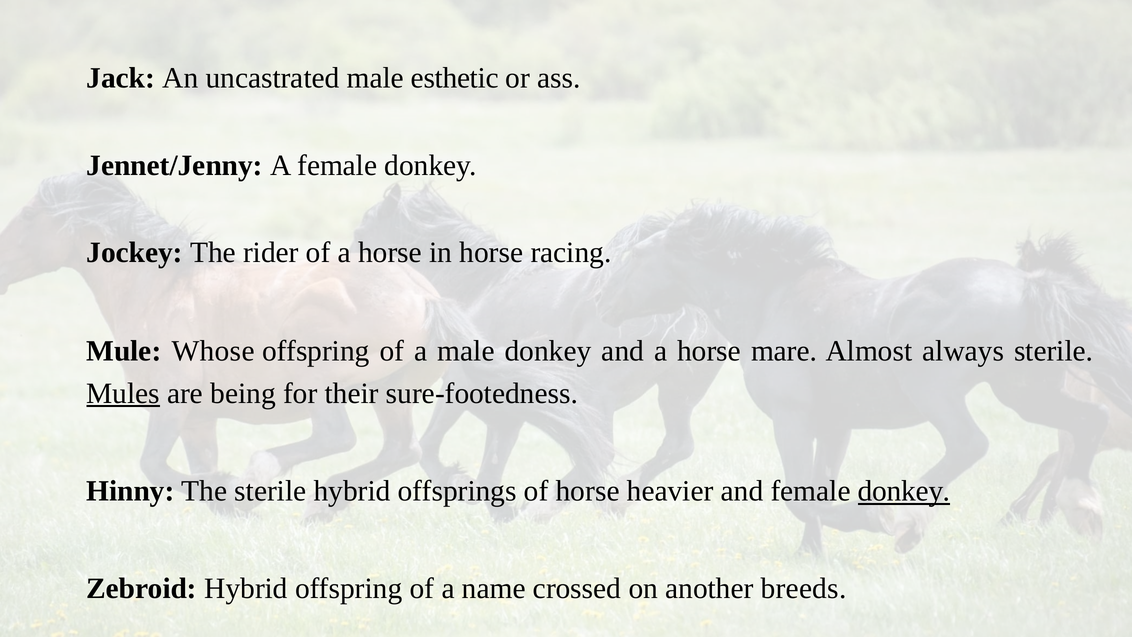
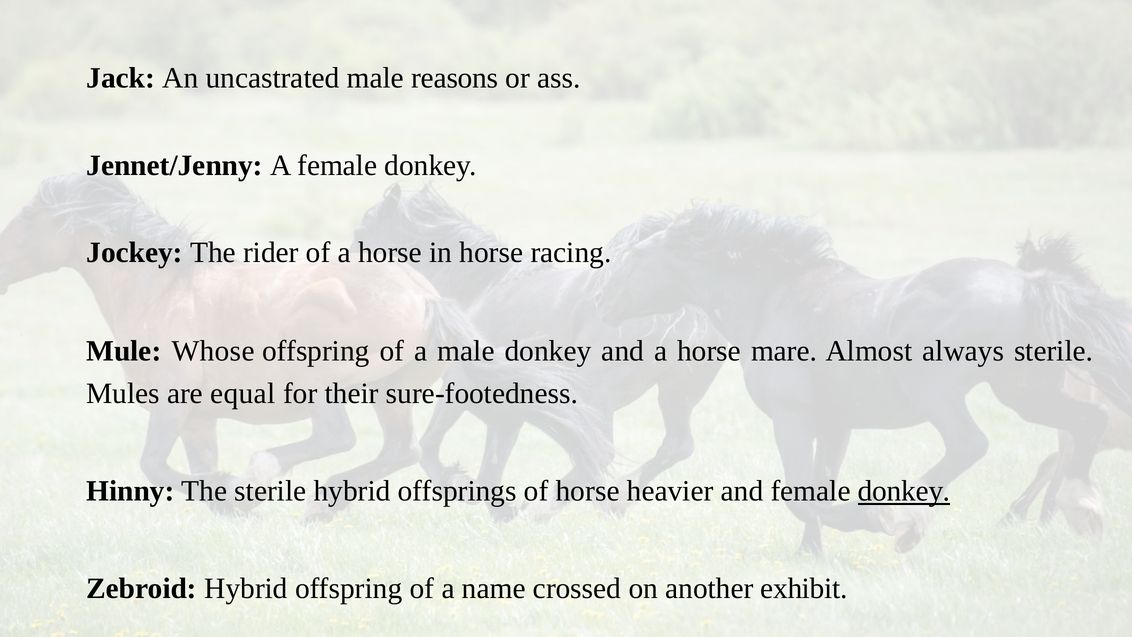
esthetic: esthetic -> reasons (455, 78)
Mules underline: present -> none (123, 393)
being: being -> equal (243, 393)
breeds: breeds -> exhibit (804, 588)
